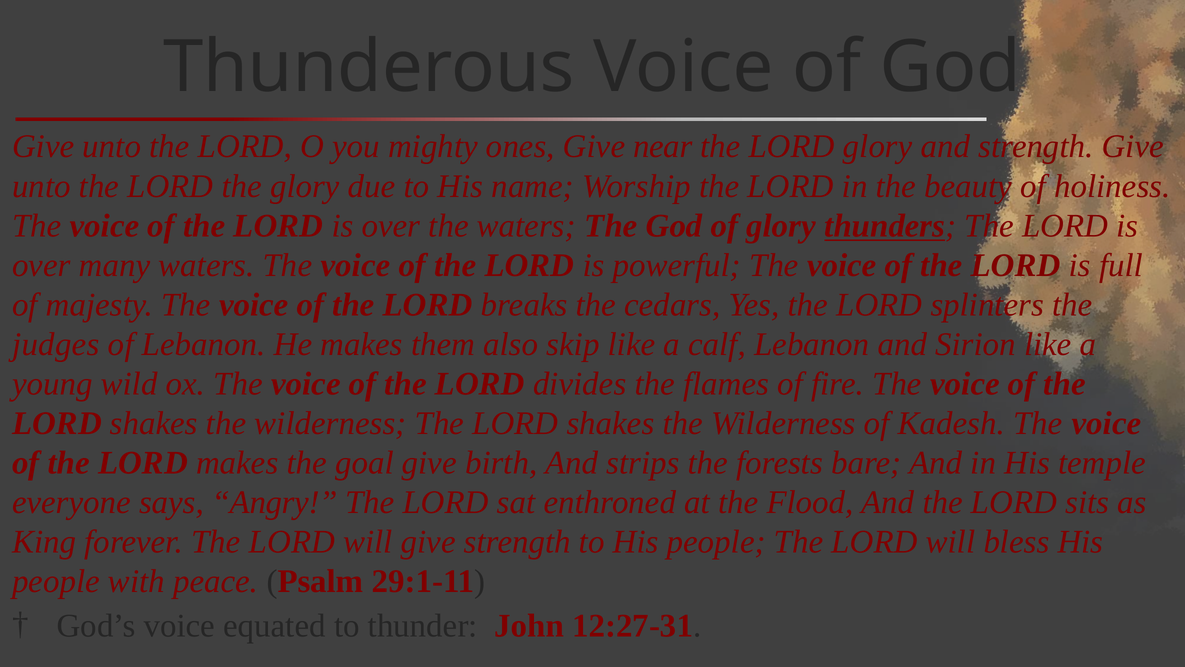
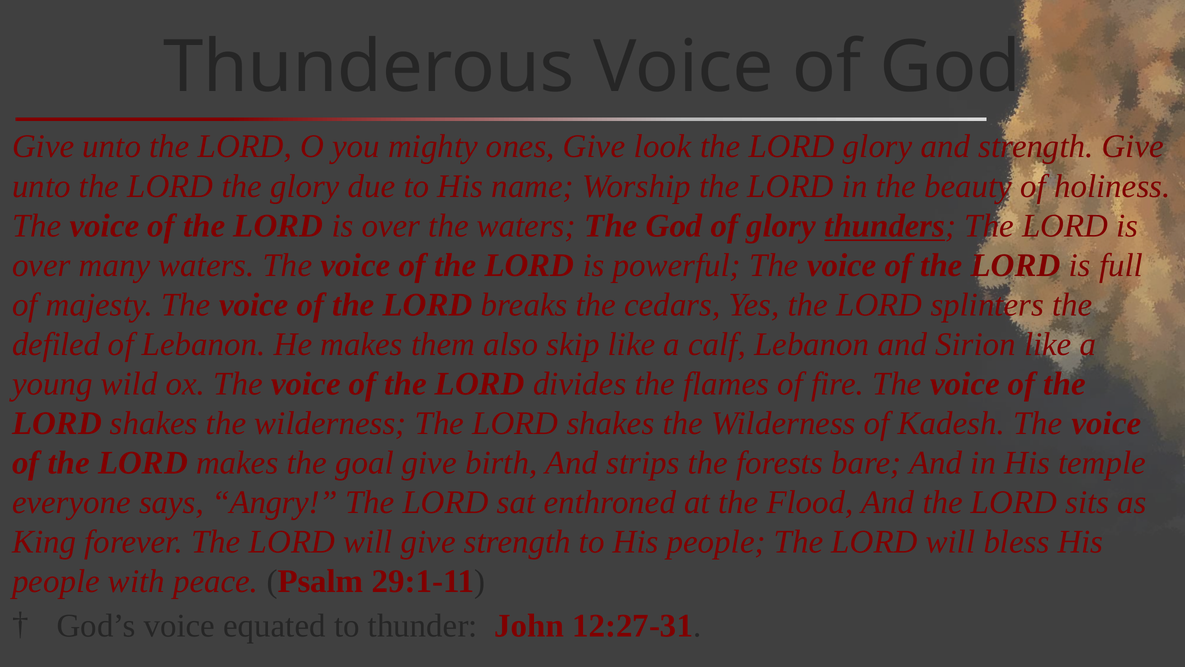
near: near -> look (662, 146)
judges: judges -> defiled (56, 344)
